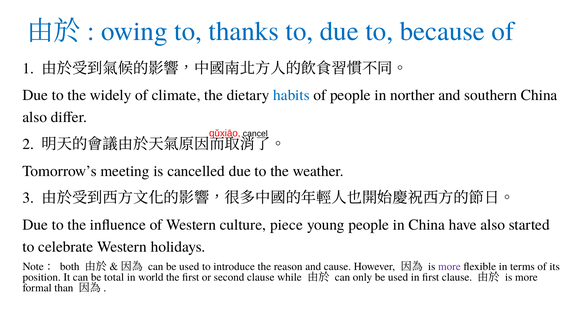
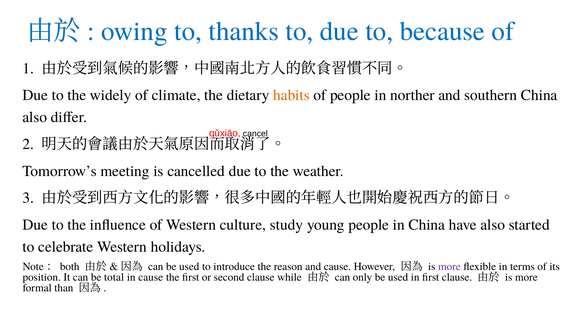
habits colour: blue -> orange (292, 95)
piece: piece -> study (286, 225)
in world: world -> cause (151, 277)
